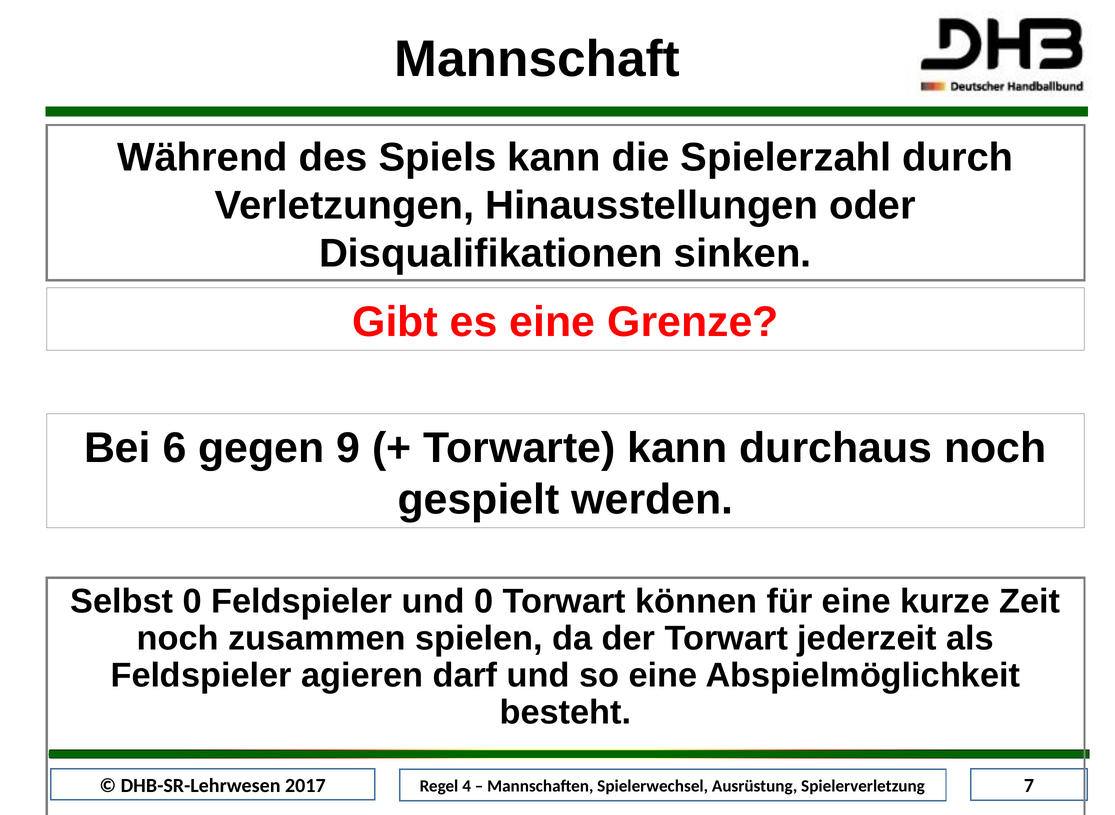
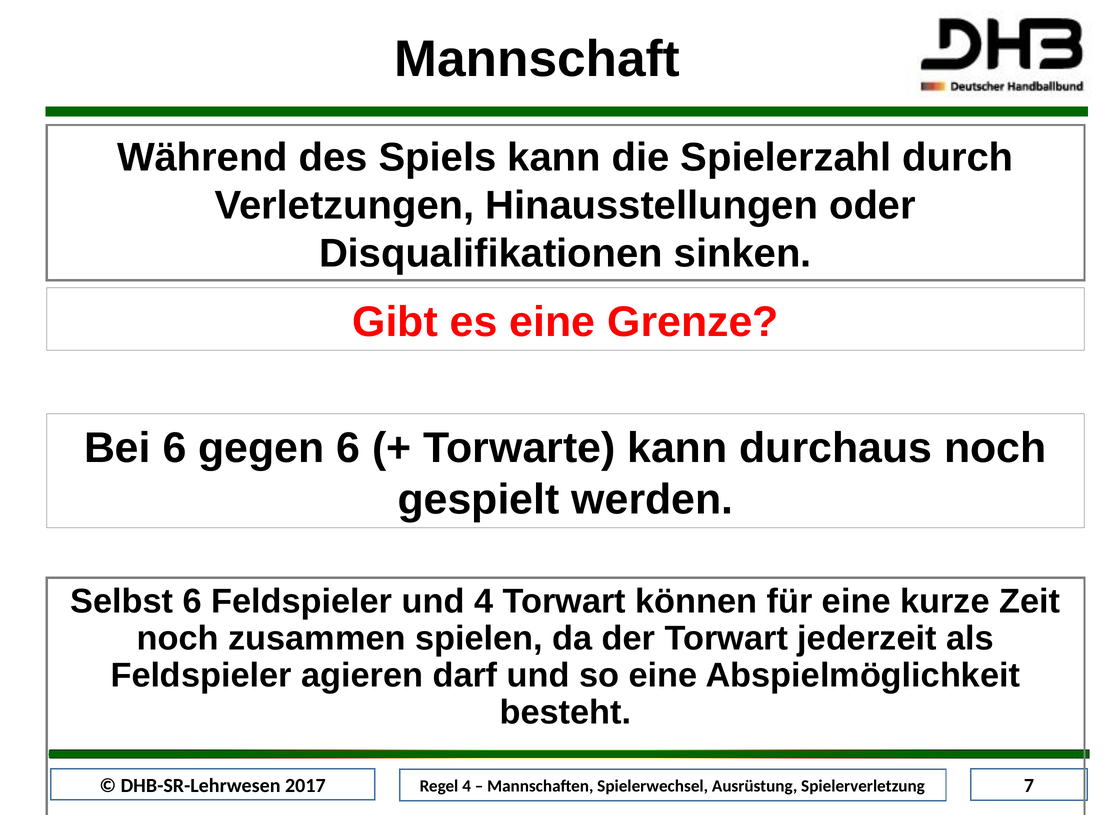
gegen 9: 9 -> 6 (348, 448)
Selbst 0: 0 -> 6 (192, 602)
und 0: 0 -> 4 (484, 602)
